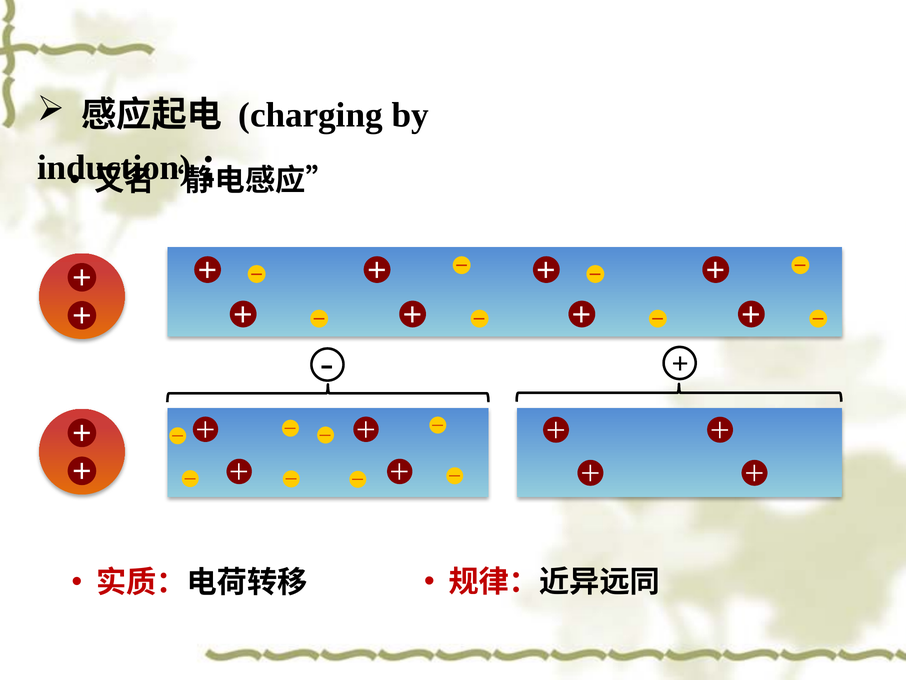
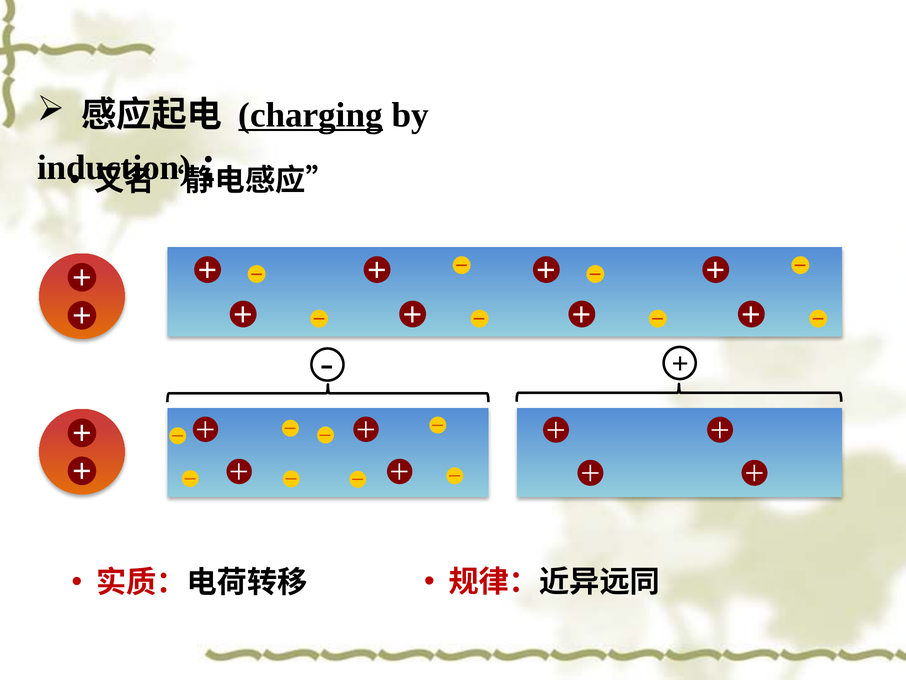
charging underline: none -> present (311, 115)
